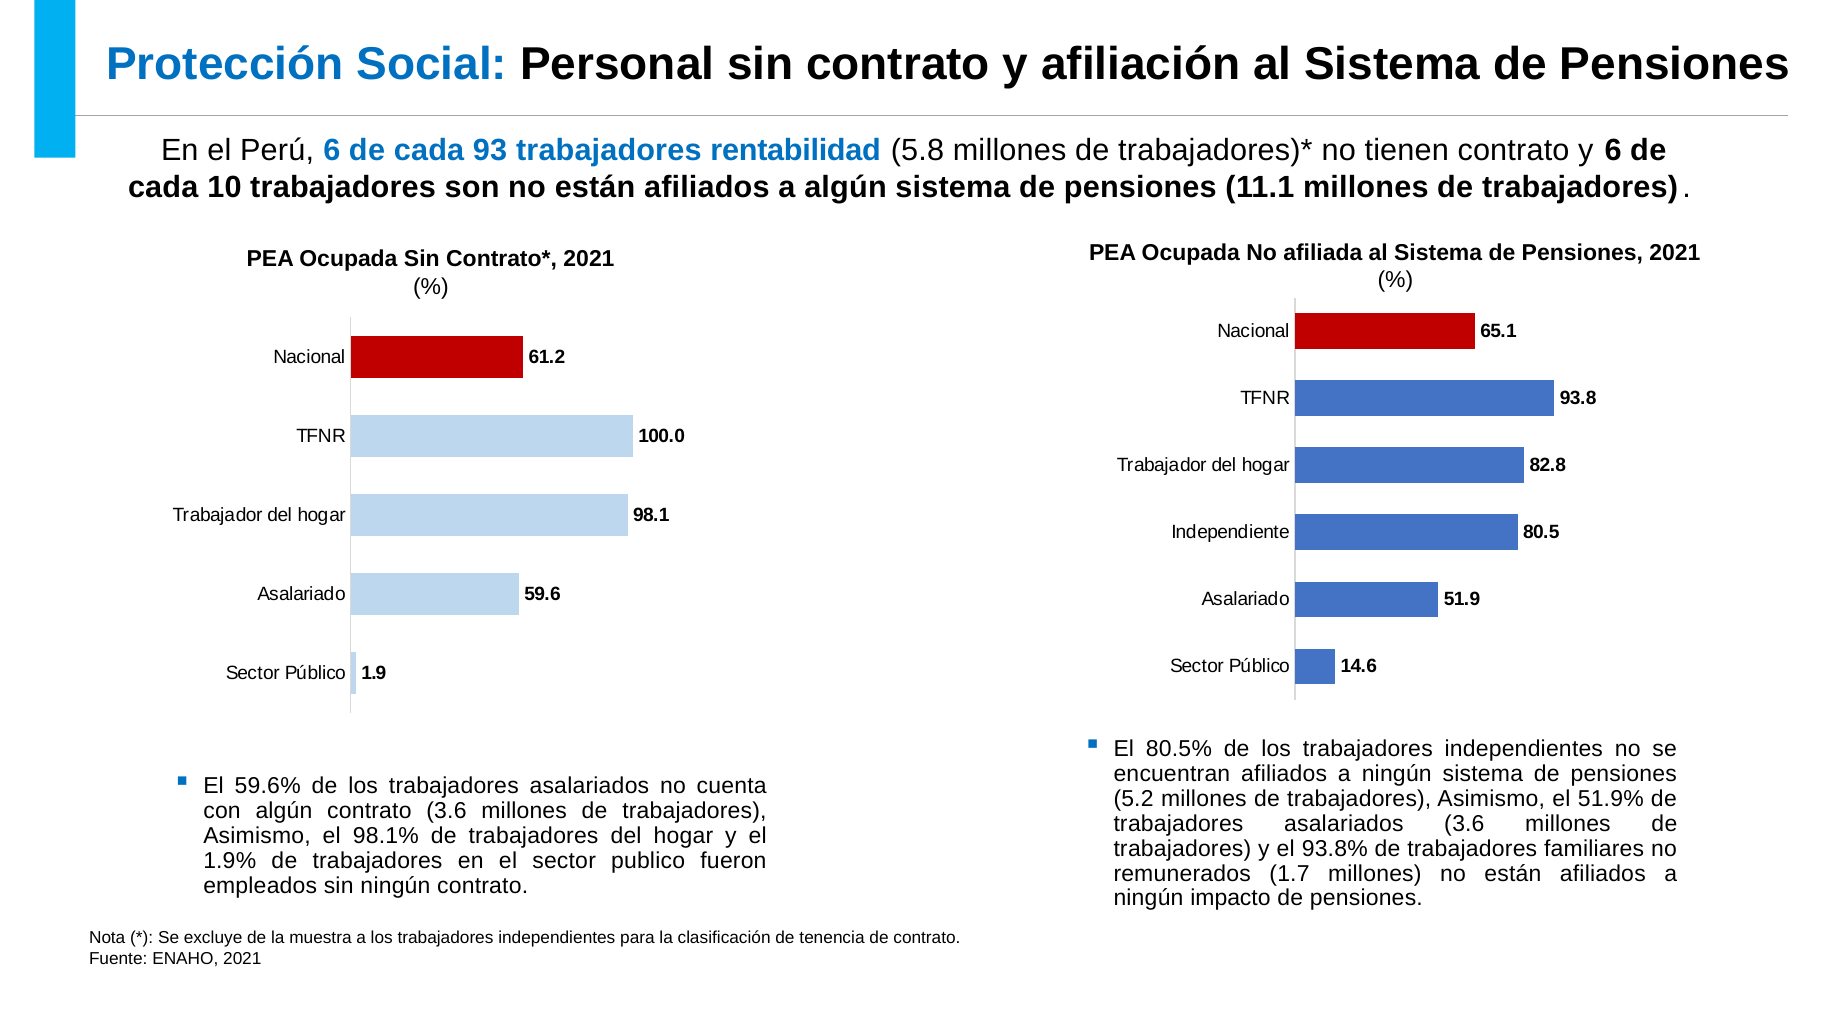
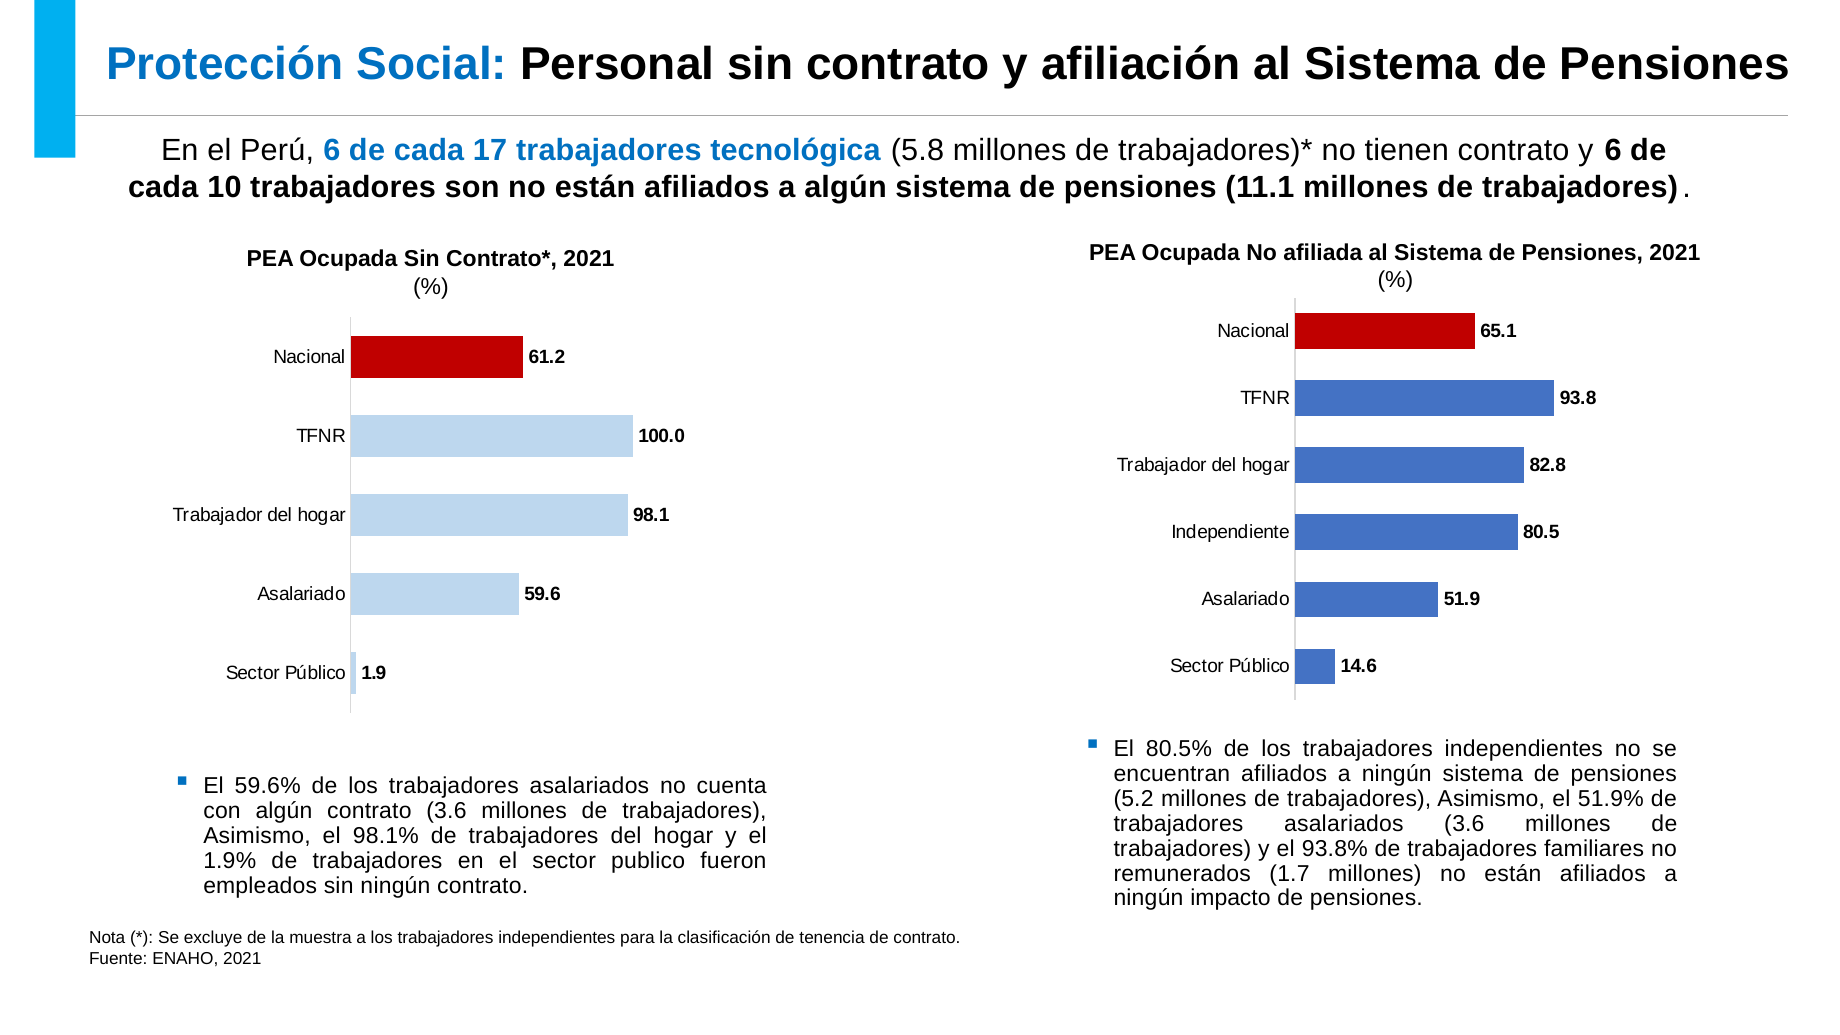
93: 93 -> 17 (490, 150)
rentabilidad: rentabilidad -> tecnológica (796, 150)
